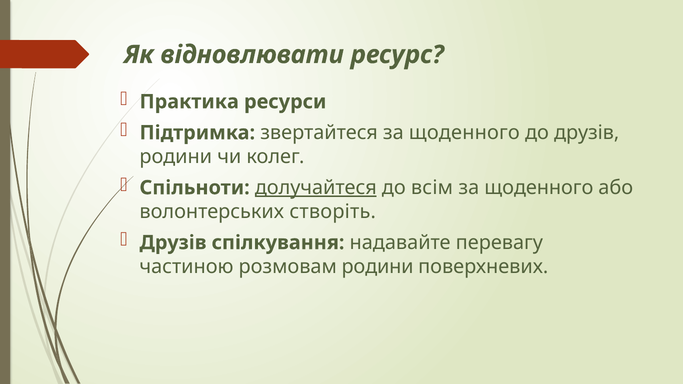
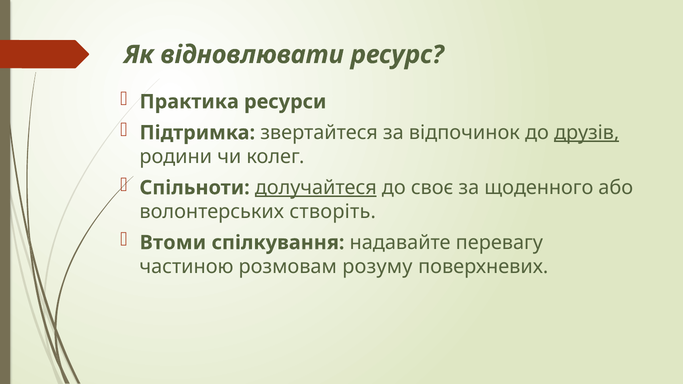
звертайтеся за щоденного: щоденного -> відпочинок (464, 133)
друзів underline: none -> present (587, 133)
всім: всім -> своє (432, 188)
Друзів: Друзів -> Втоми (173, 243)
розмовам родини: родини -> розуму (377, 267)
